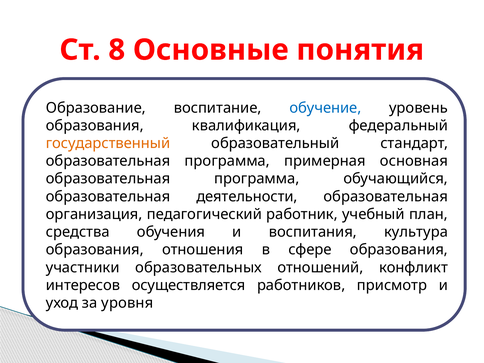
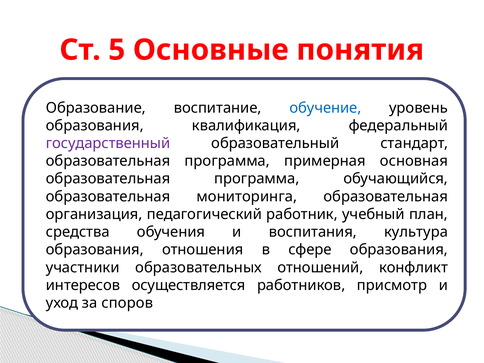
8: 8 -> 5 (117, 50)
государственный colour: orange -> purple (108, 143)
деятельности: деятельности -> мониторинга (247, 197)
уровня: уровня -> споров (127, 303)
